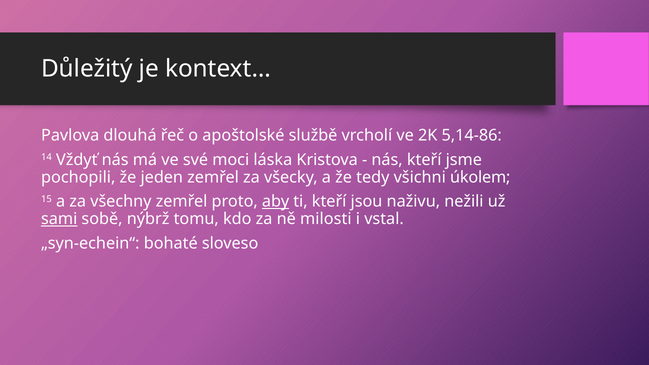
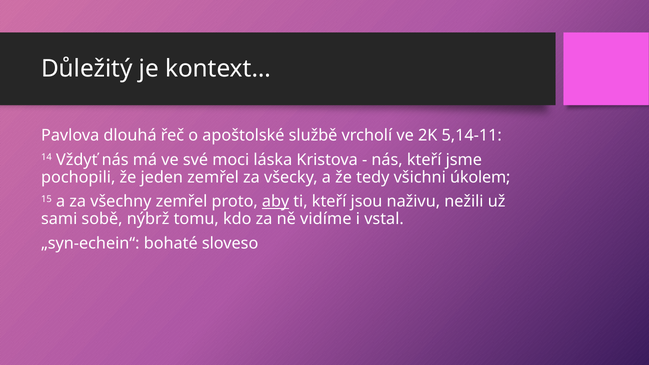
5,14-86: 5,14-86 -> 5,14-11 (472, 135)
sami underline: present -> none (59, 219)
milosti: milosti -> vidíme (326, 219)
